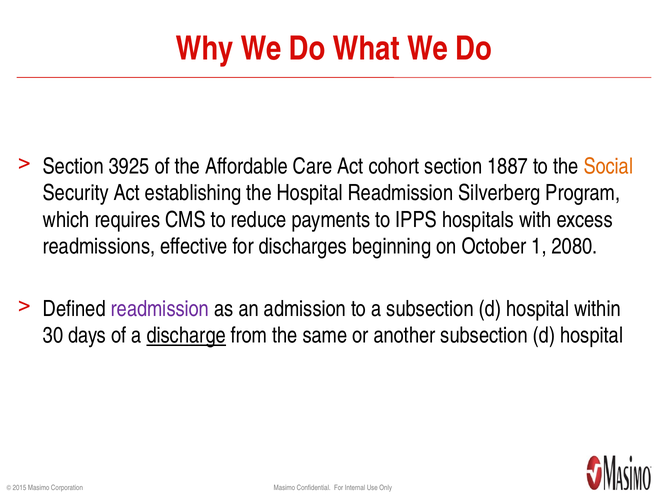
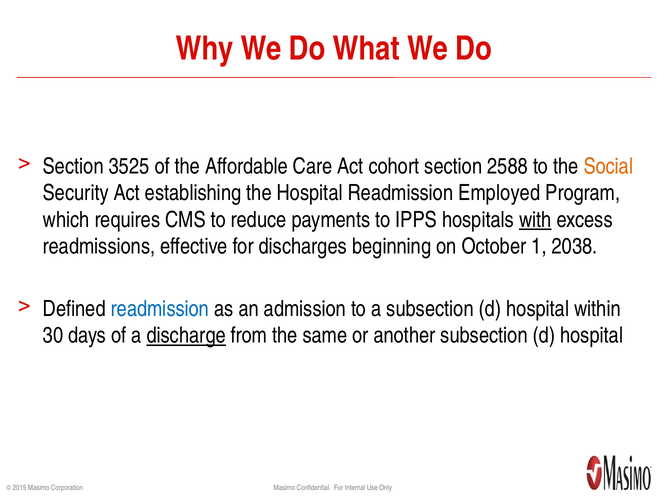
3925: 3925 -> 3525 (129, 166)
1887: 1887 -> 2588 (508, 166)
Silverberg: Silverberg -> Employed (499, 193)
with underline: none -> present (535, 220)
2080: 2080 -> 2038 (575, 246)
readmission colour: purple -> blue (160, 309)
